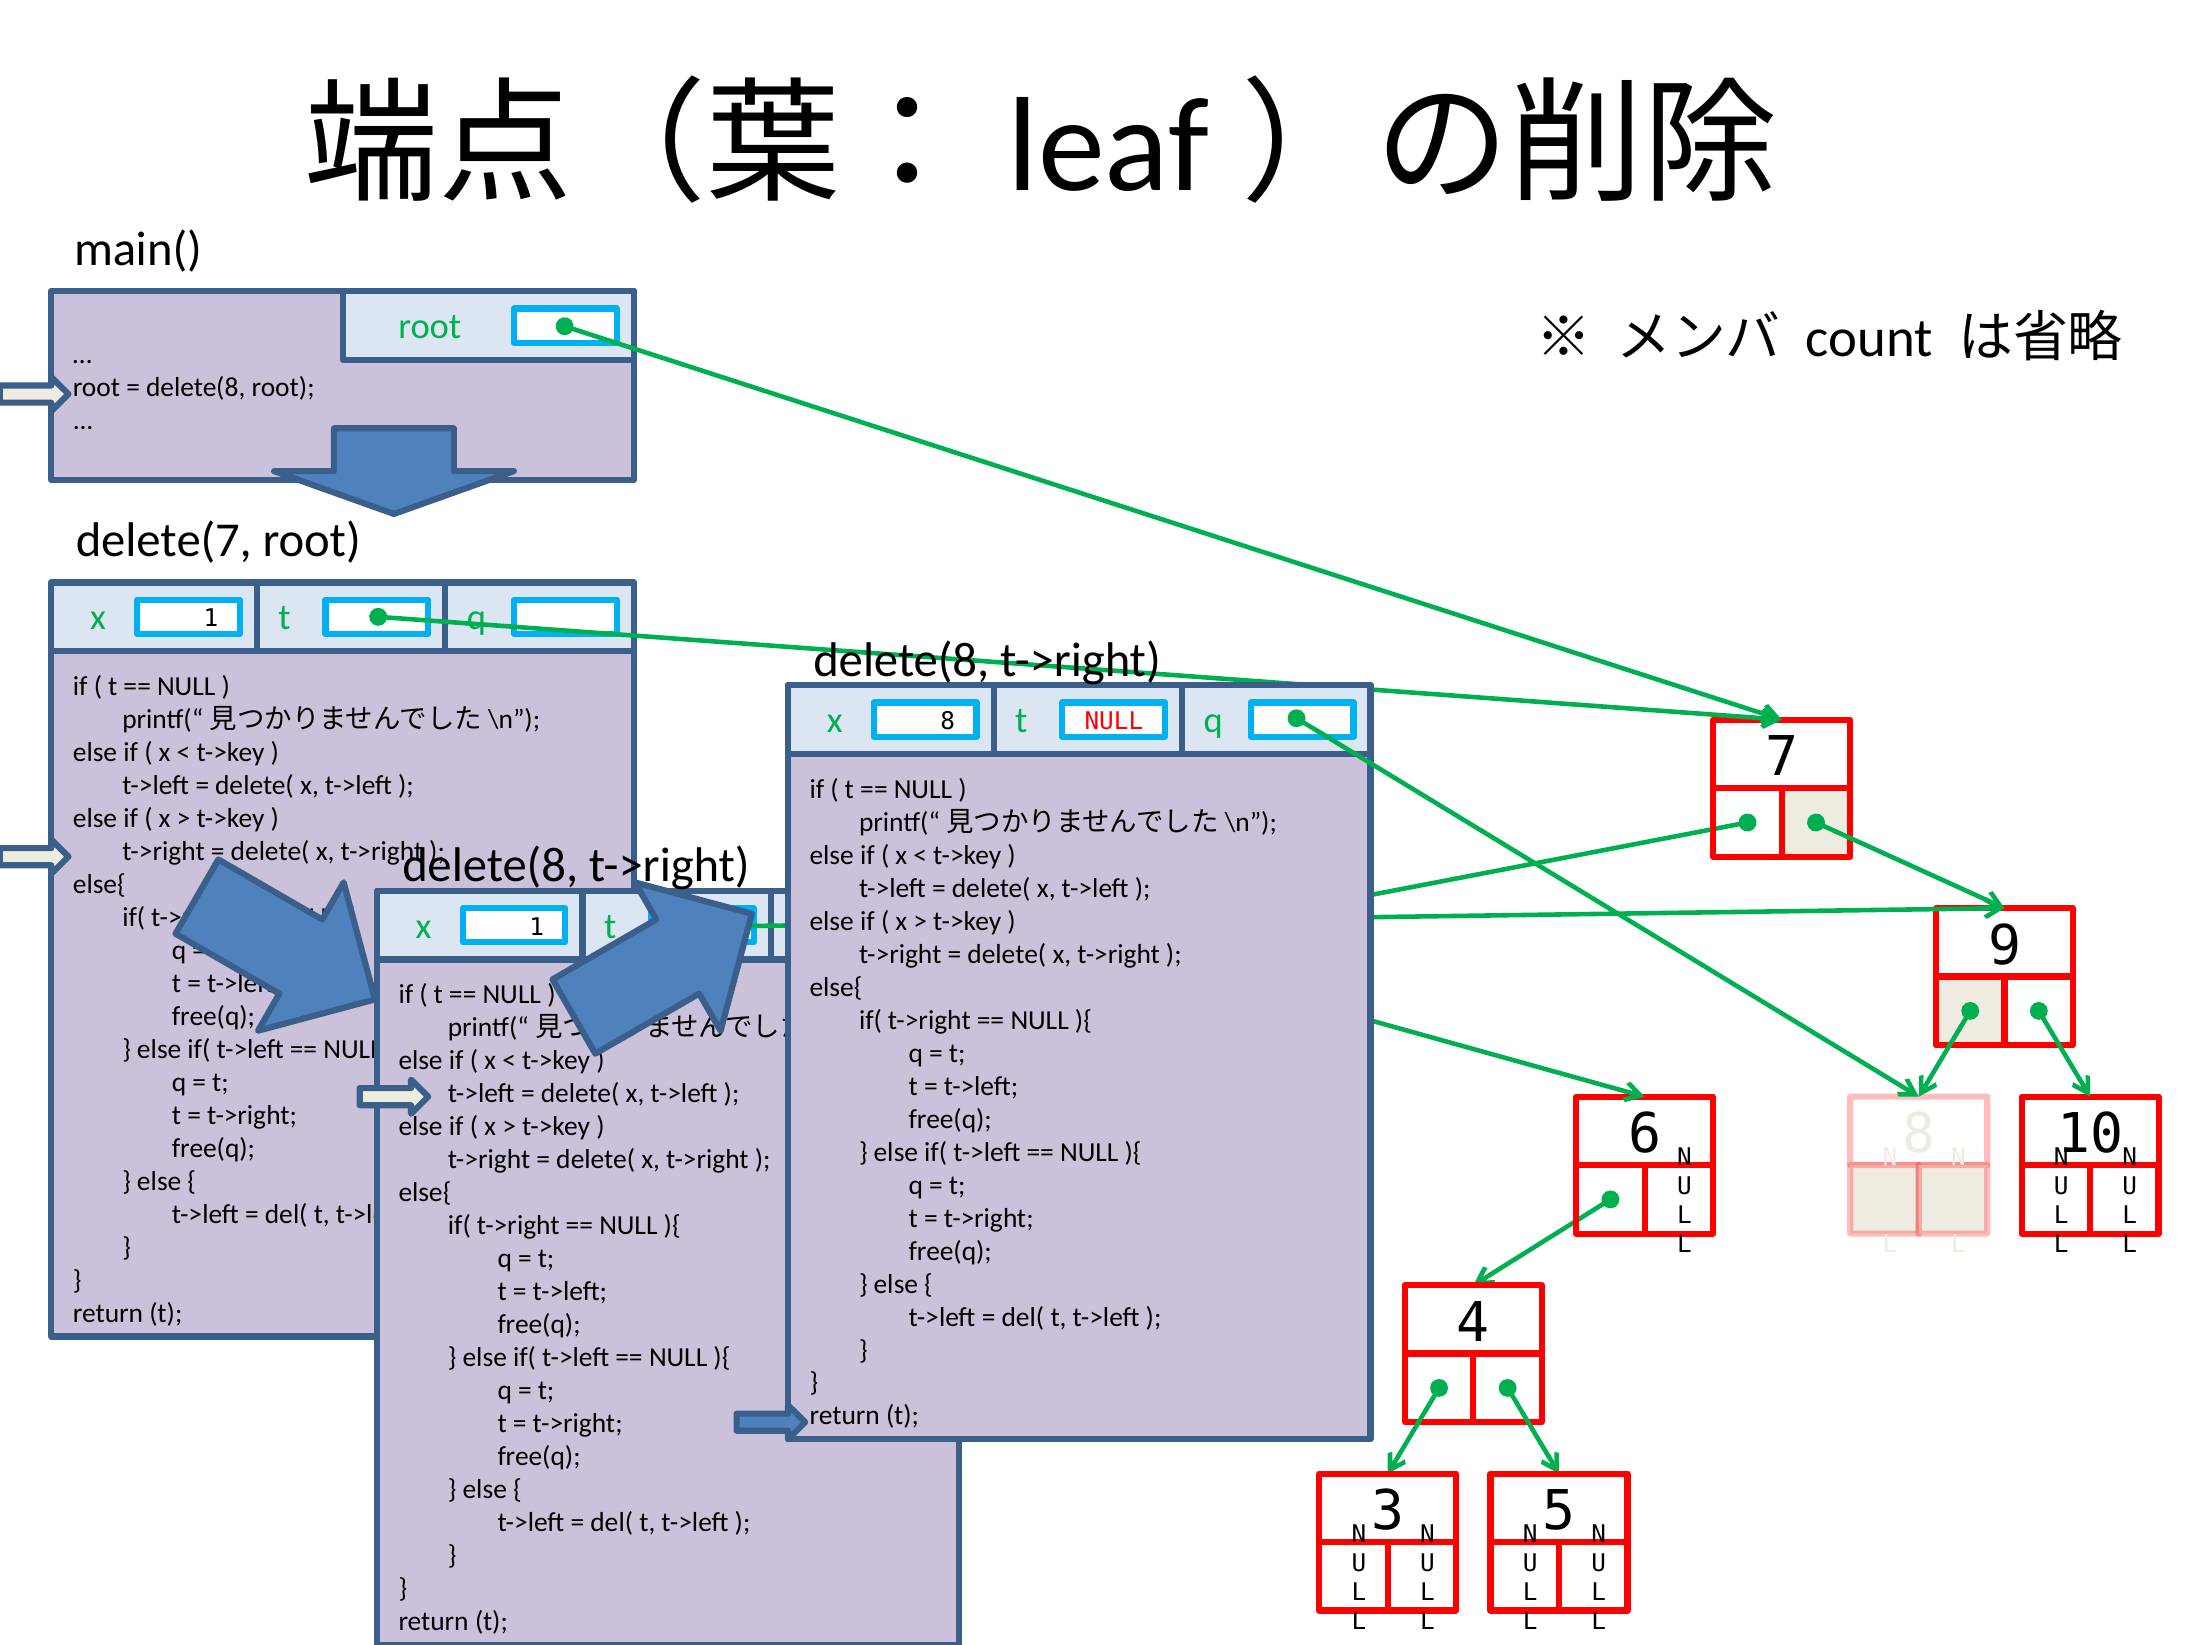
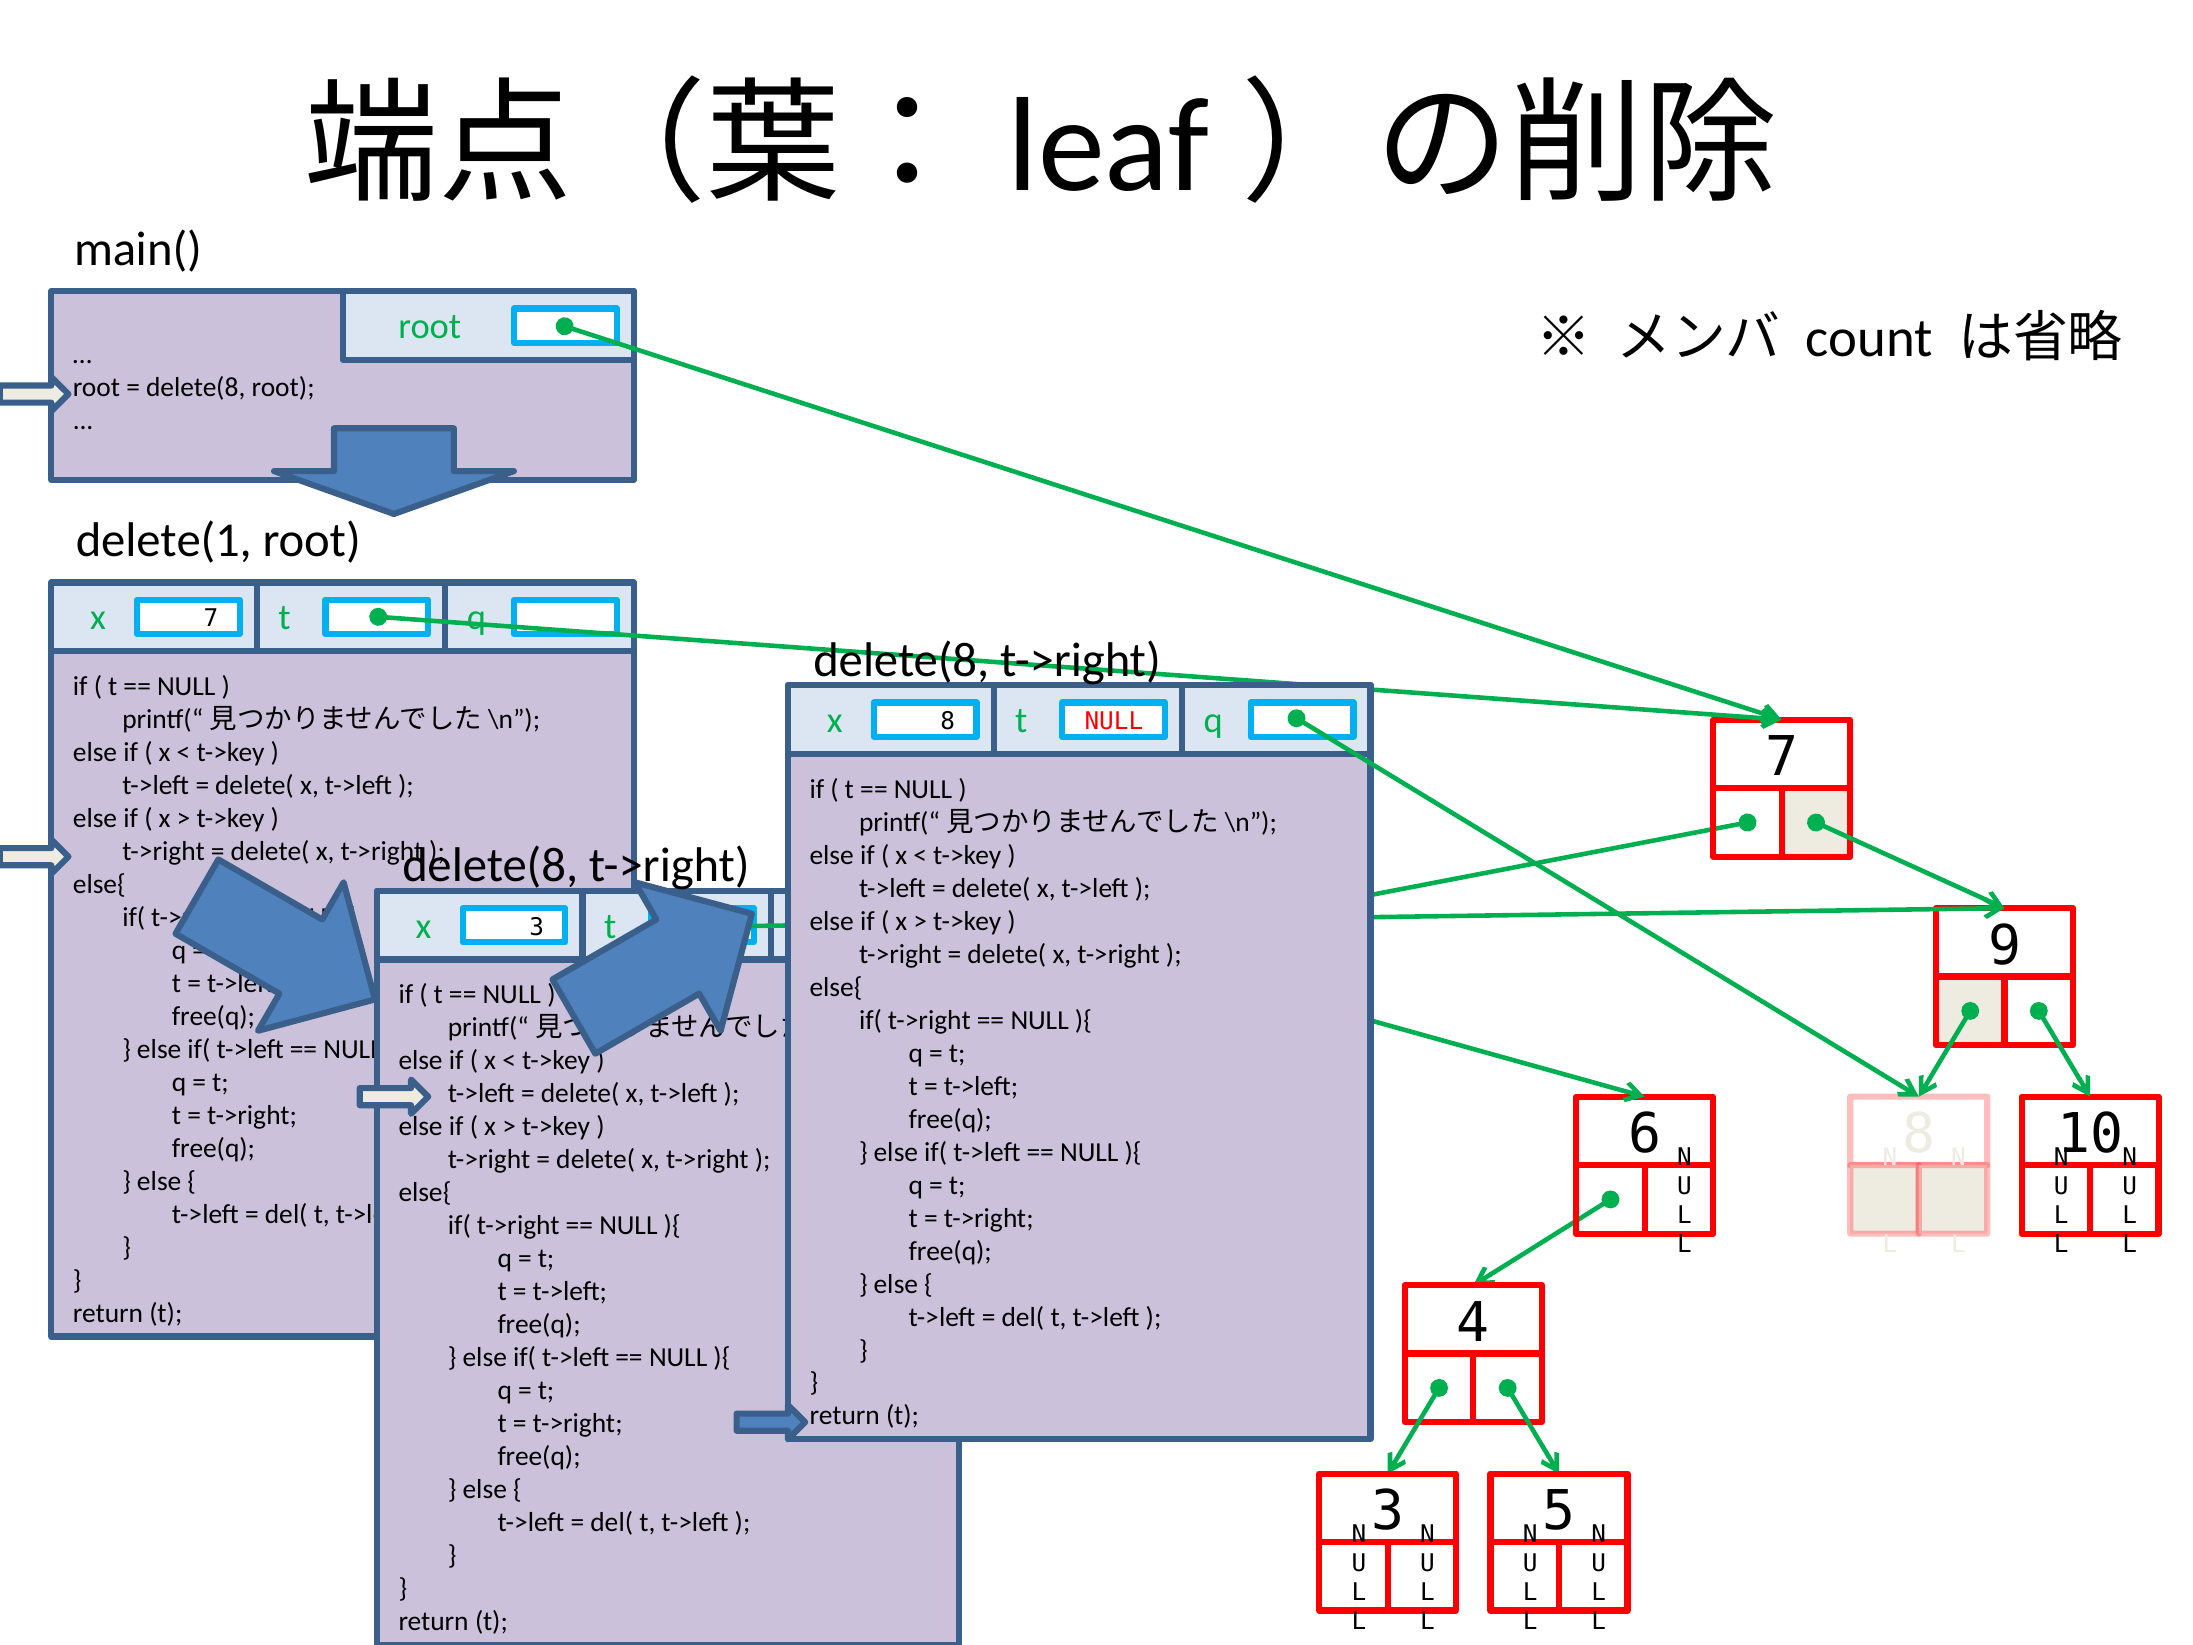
delete(7: delete(7 -> delete(1 (164, 540)
1: 1 -> 7 (211, 618)
1: 1 -> 3 (537, 927)
